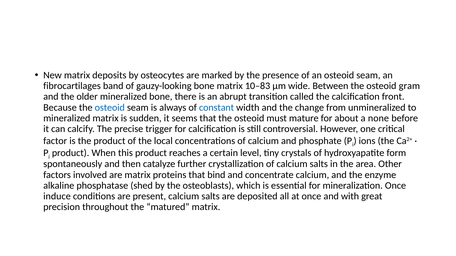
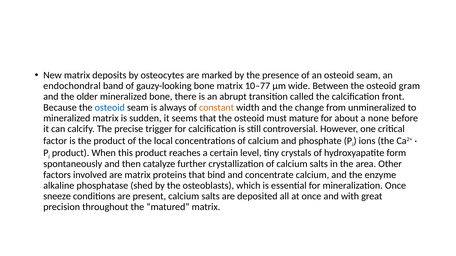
fibrocartilages: fibrocartilages -> endochondral (72, 86)
10–83: 10–83 -> 10–77 (258, 86)
constant colour: blue -> orange (217, 108)
induce: induce -> sneeze (57, 197)
